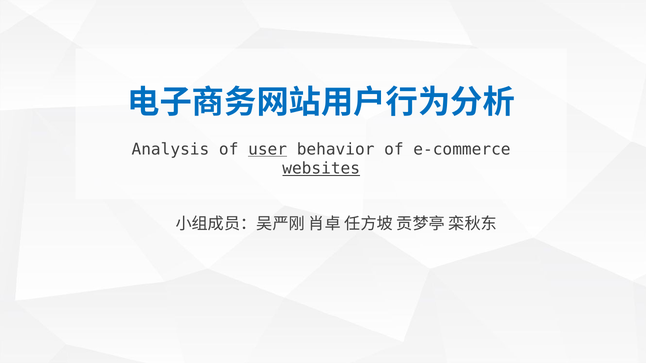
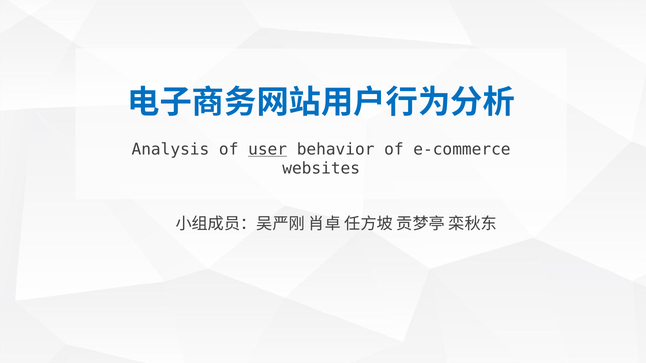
websites underline: present -> none (321, 169)
